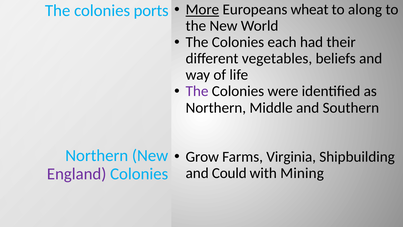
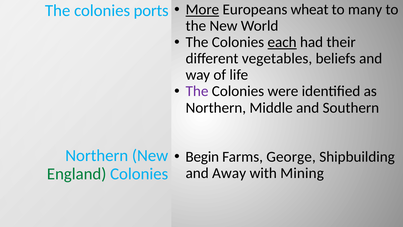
along: along -> many (365, 10)
each underline: none -> present (282, 42)
Grow: Grow -> Begin (202, 157)
Virginia: Virginia -> George (291, 157)
Could: Could -> Away (229, 173)
England colour: purple -> green (77, 174)
